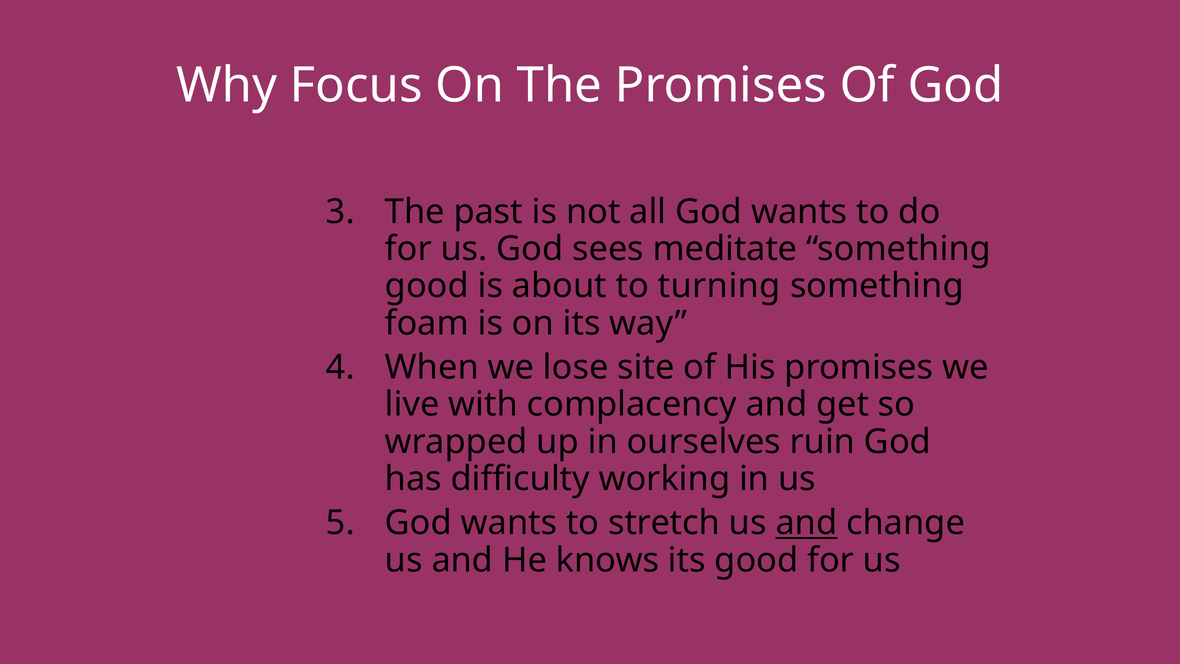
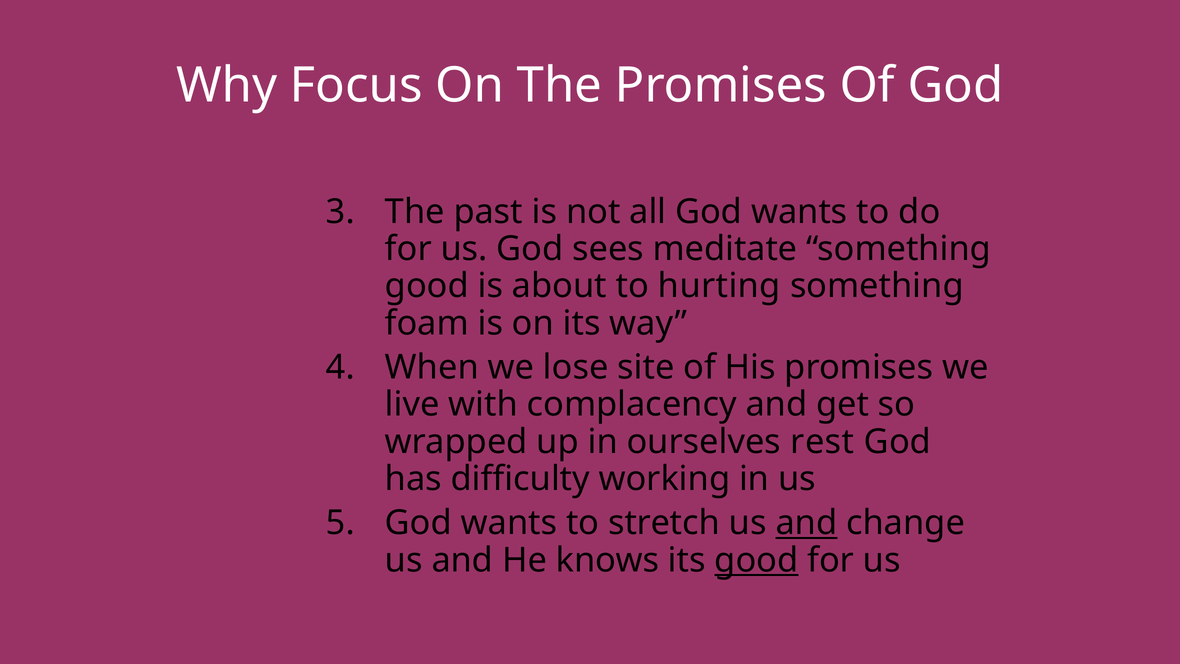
turning: turning -> hurting (719, 286)
ruin: ruin -> rest (822, 442)
good underline: none -> present (756, 560)
